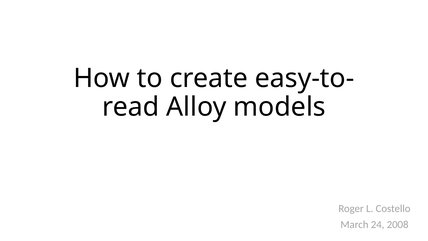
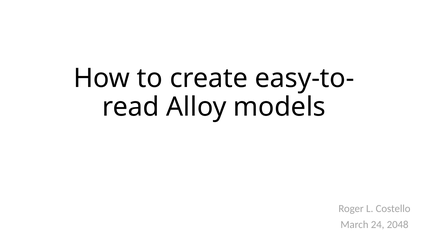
2008: 2008 -> 2048 (398, 224)
